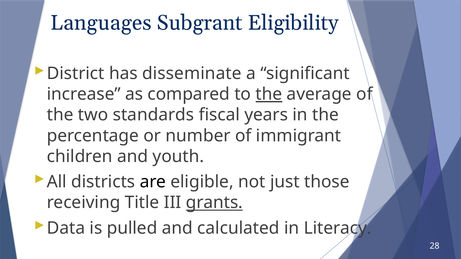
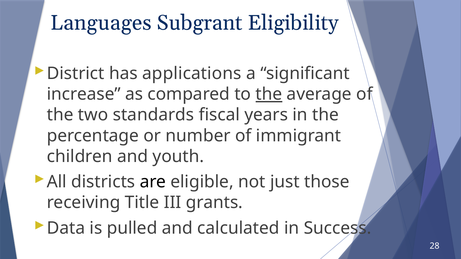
disseminate: disseminate -> applications (192, 74)
grants underline: present -> none (214, 203)
Literacy: Literacy -> Success (338, 228)
